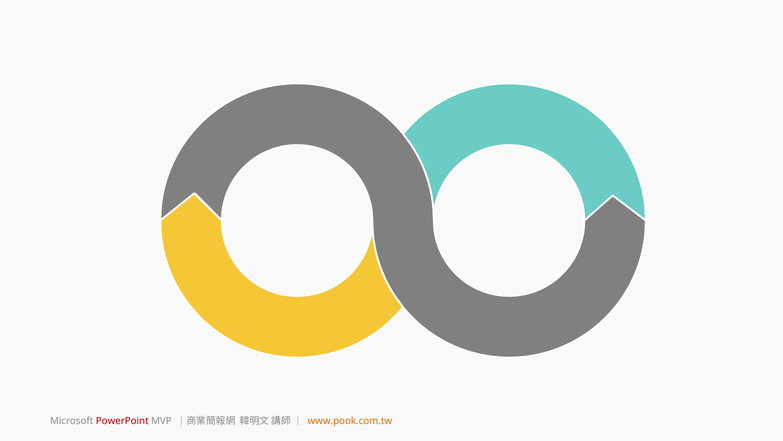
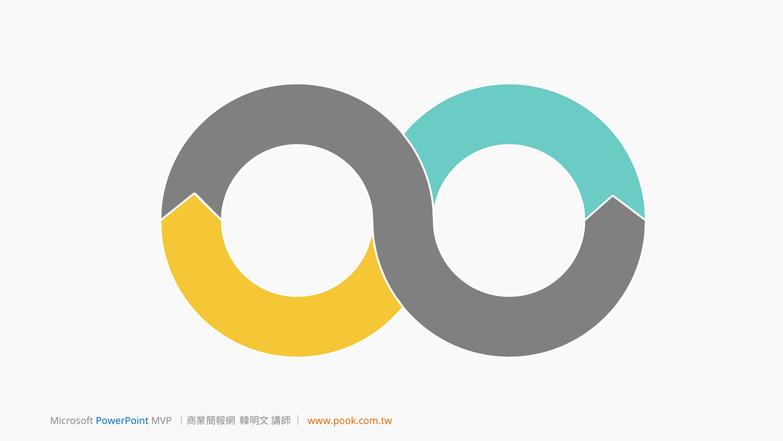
PowerPoint colour: red -> blue (122, 421)
